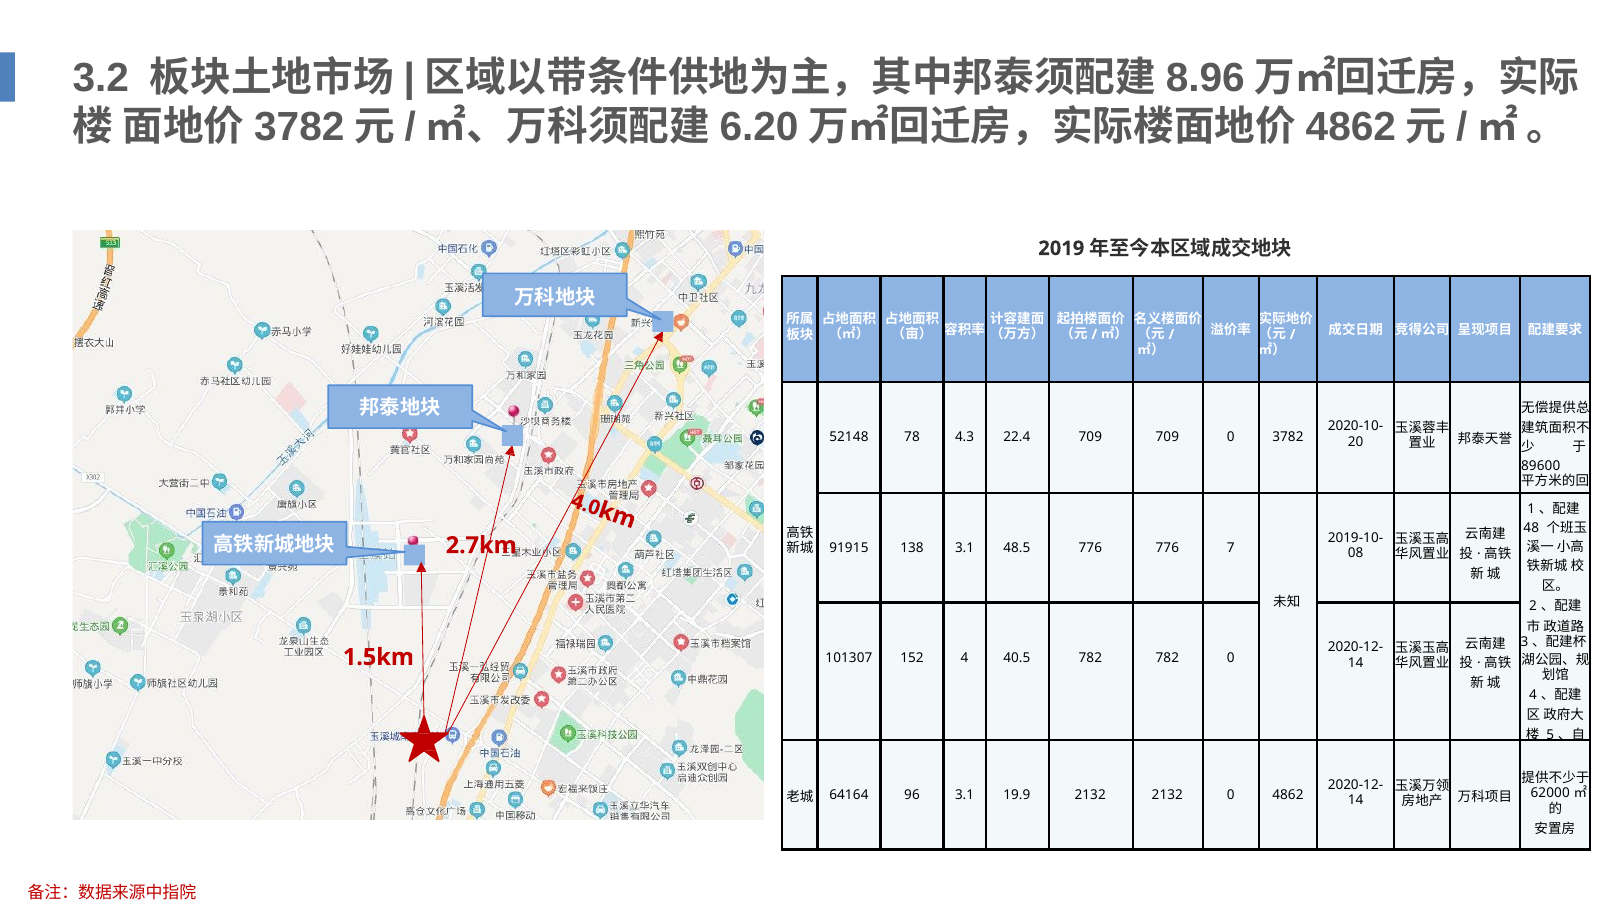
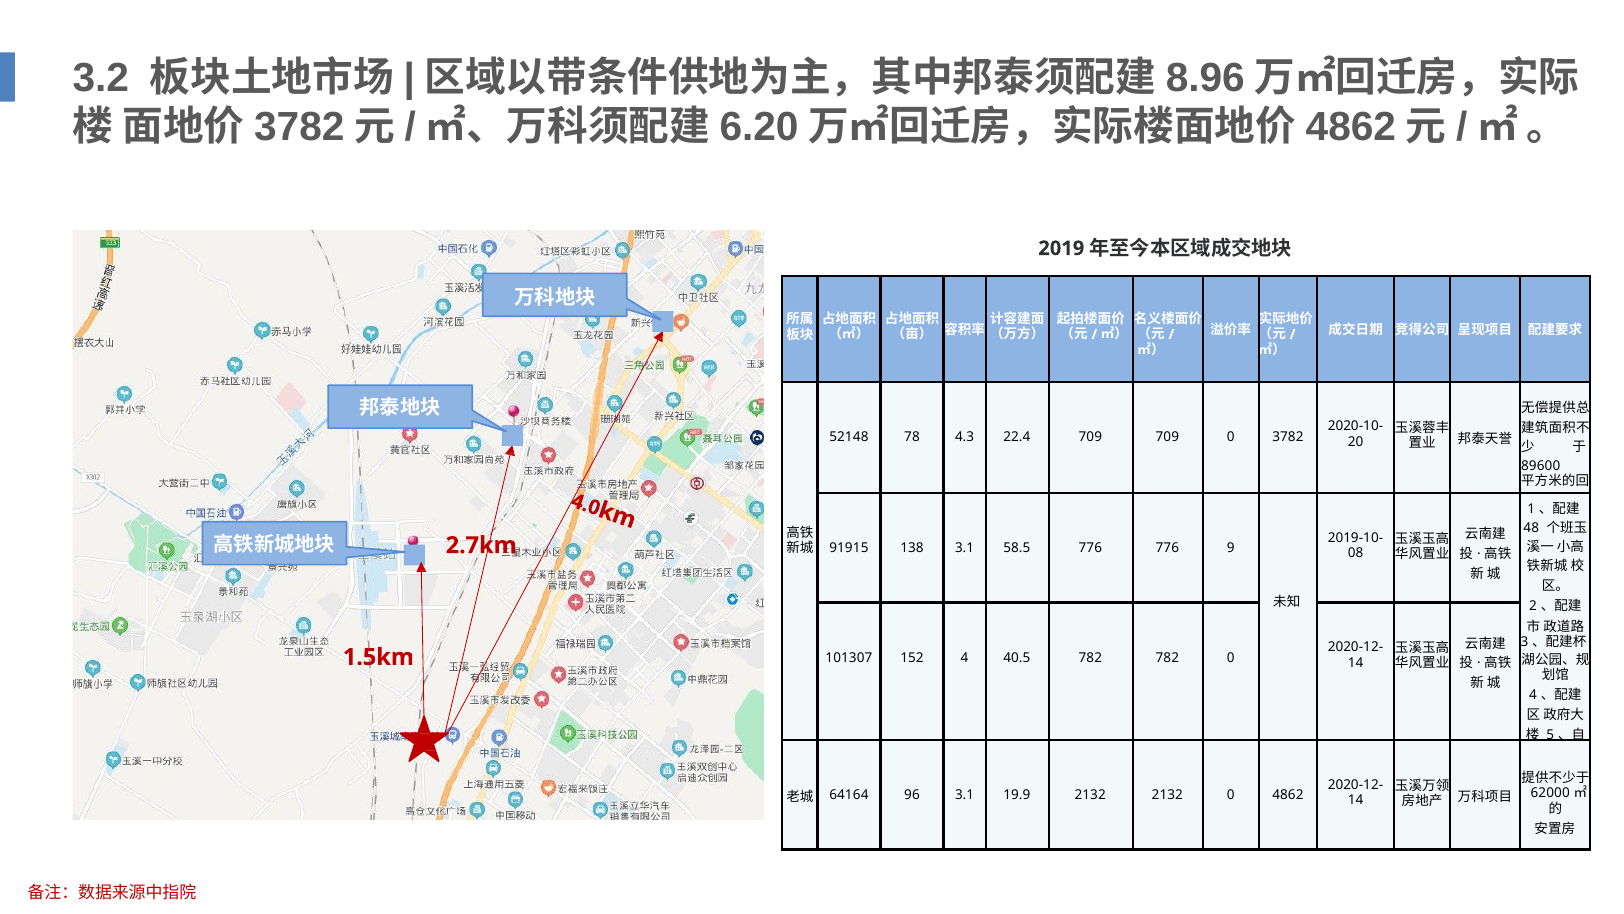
48.5: 48.5 -> 58.5 (1017, 549)
7: 7 -> 9 (1231, 549)
